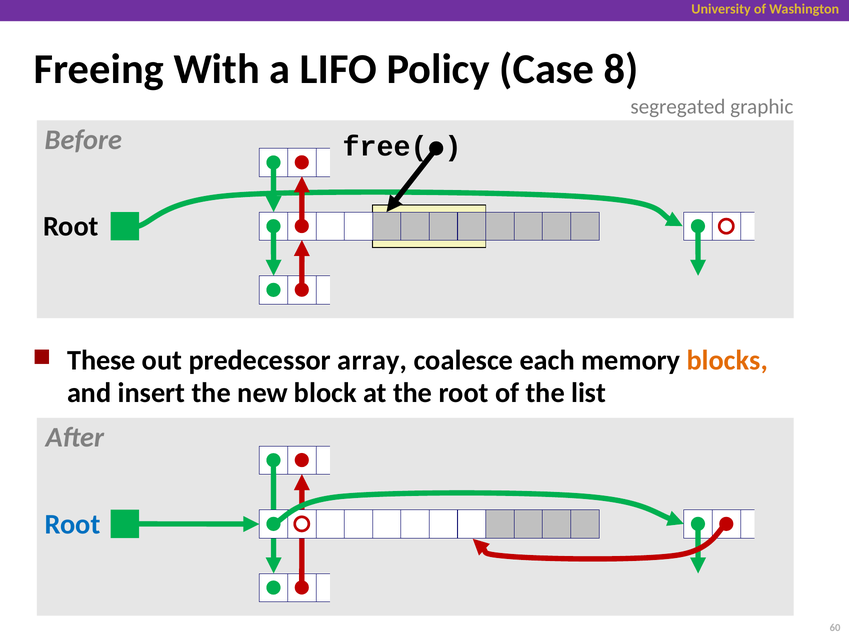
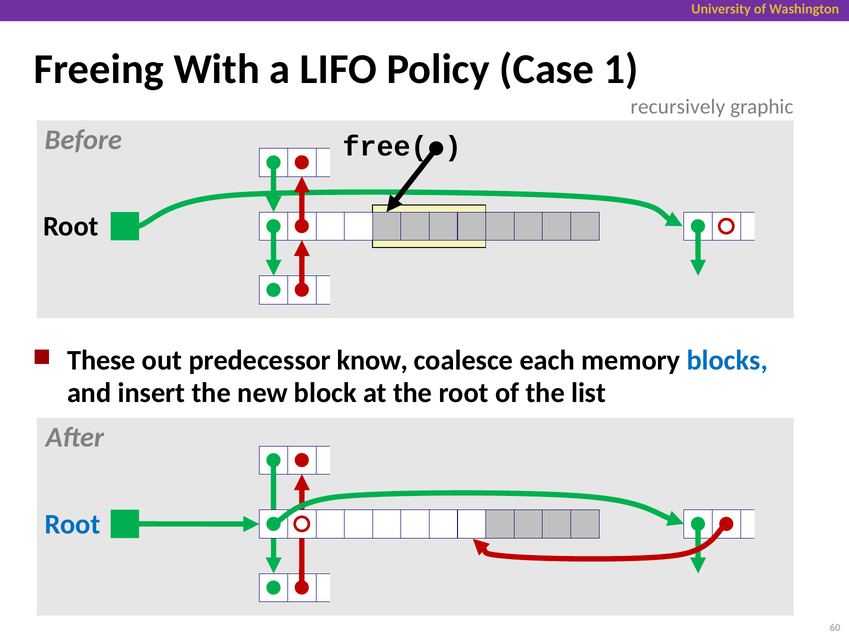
8: 8 -> 1 (621, 69)
segregated: segregated -> recursively (678, 107)
array: array -> know (373, 360)
blocks colour: orange -> blue (727, 360)
